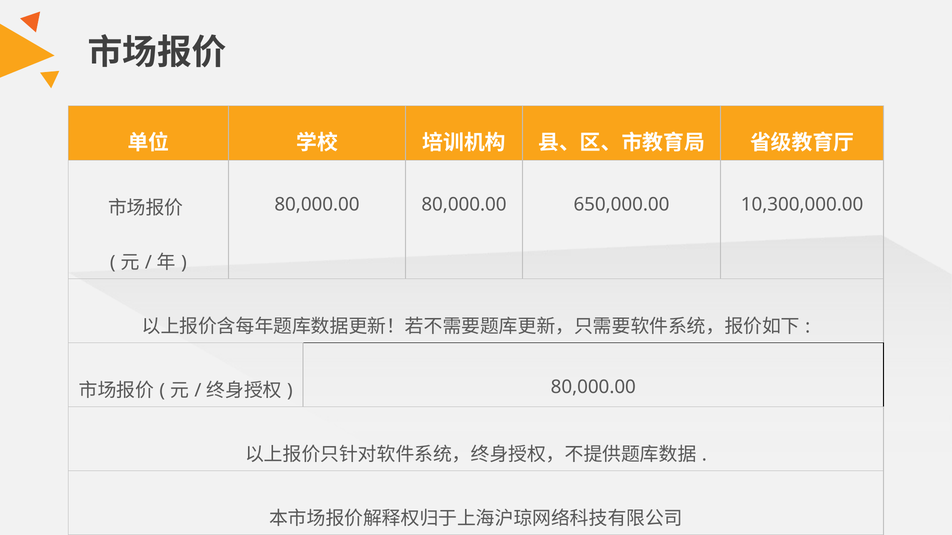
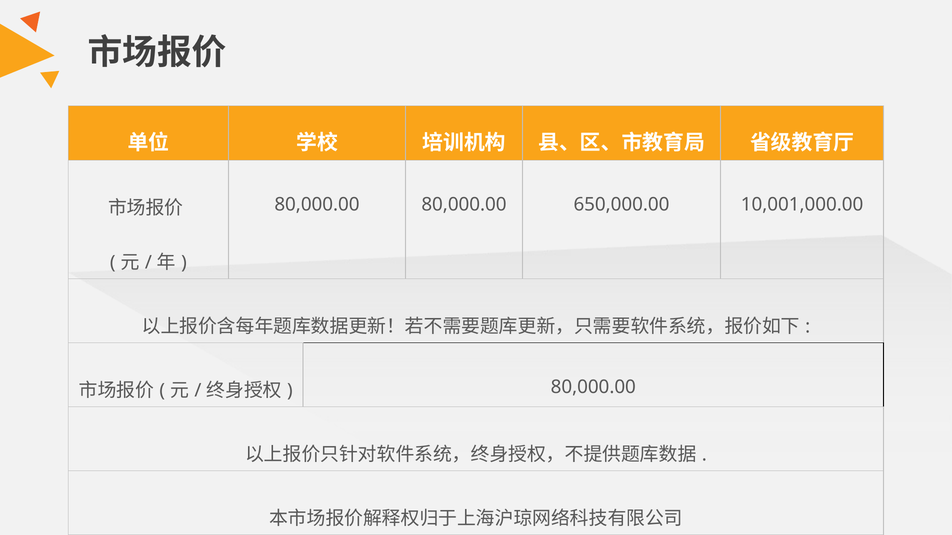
10,300,000.00: 10,300,000.00 -> 10,001,000.00 (802, 205)
